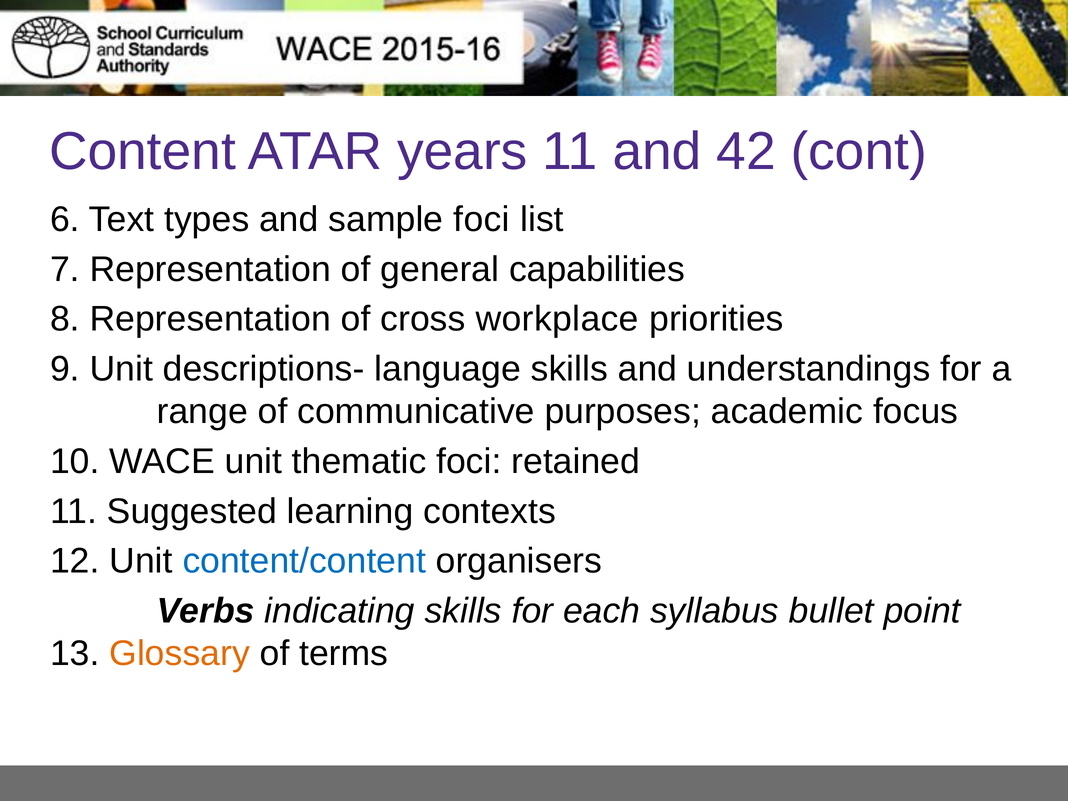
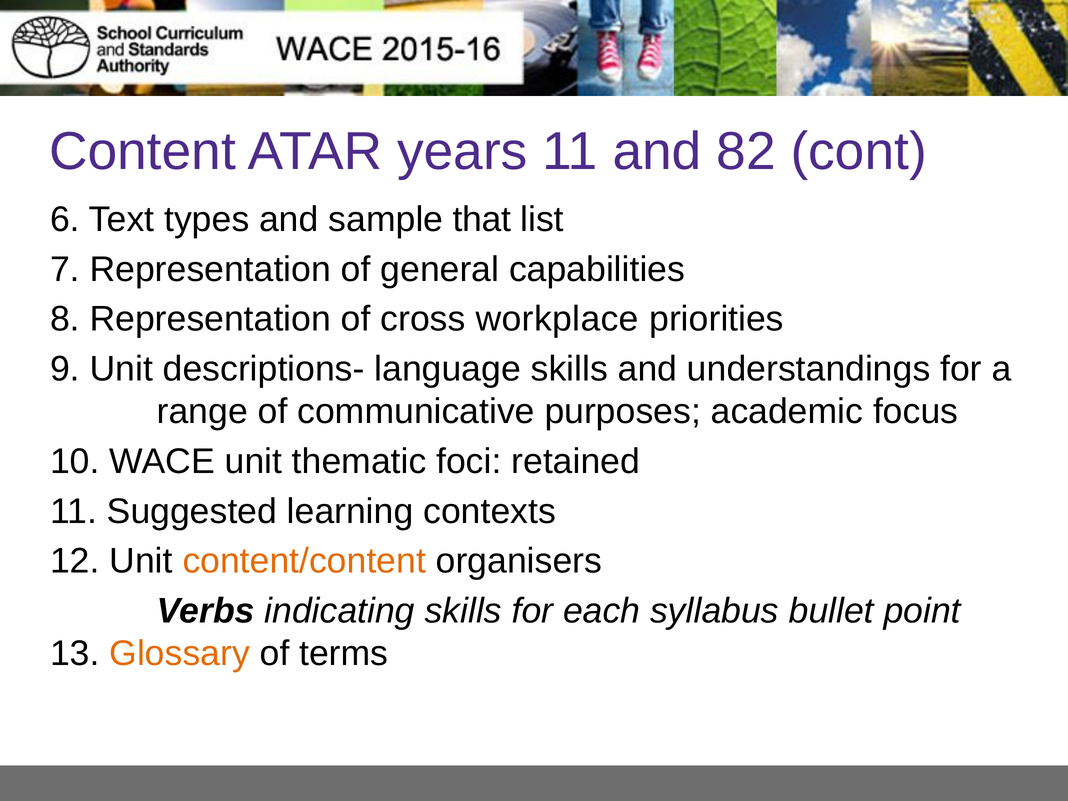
42: 42 -> 82 (746, 152)
sample foci: foci -> that (482, 219)
content/content colour: blue -> orange (304, 561)
